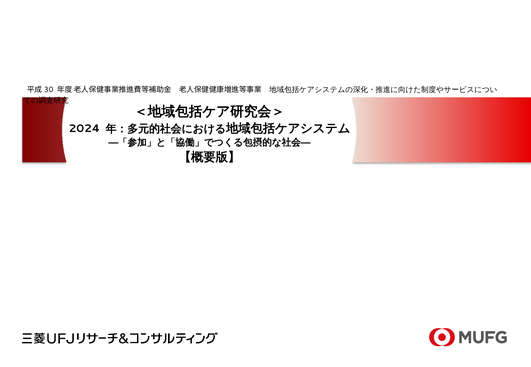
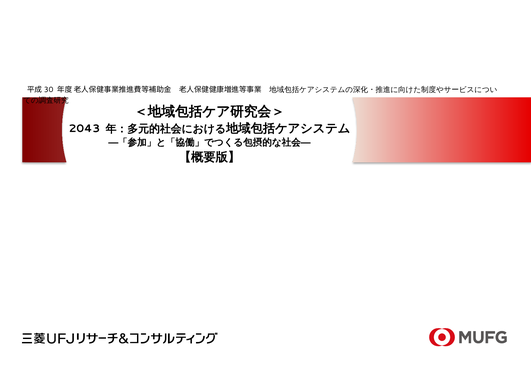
2024: 2024 -> 2043 (84, 129)
